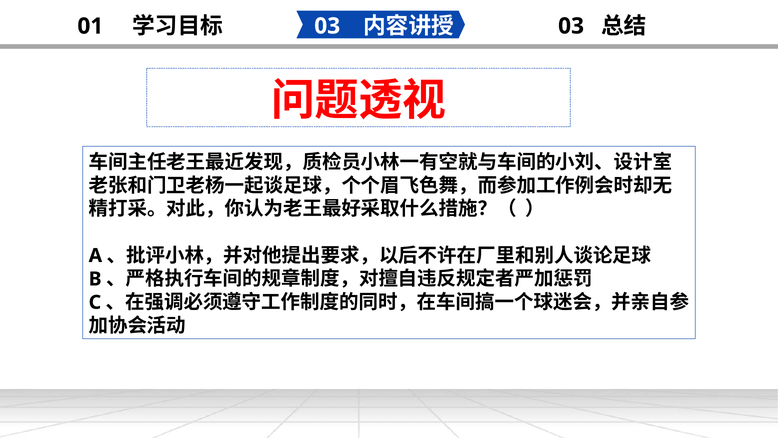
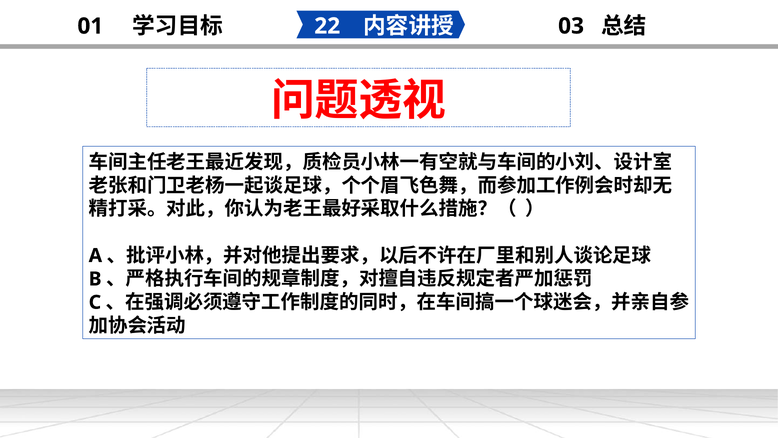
03: 03 -> 22 (327, 26)
